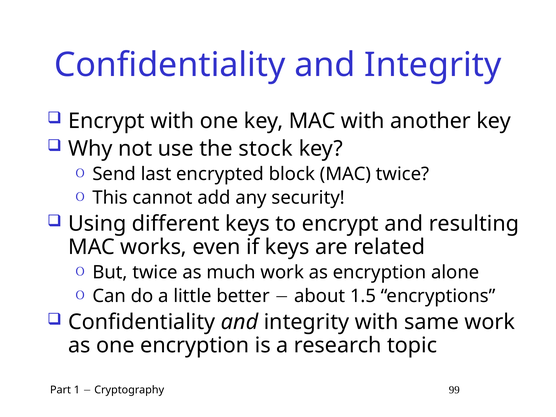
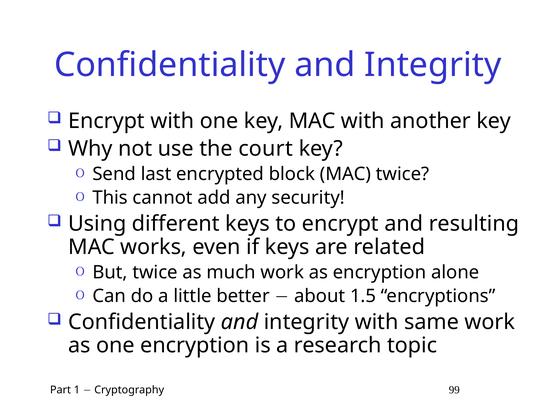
stock: stock -> court (266, 149)
